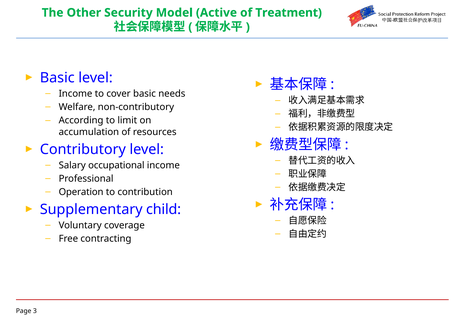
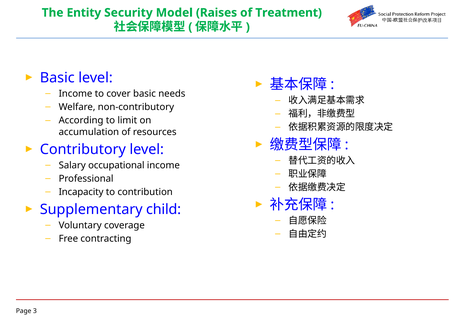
Other: Other -> Entity (84, 13)
Active: Active -> Raises (217, 13)
Operation: Operation -> Incapacity (81, 192)
